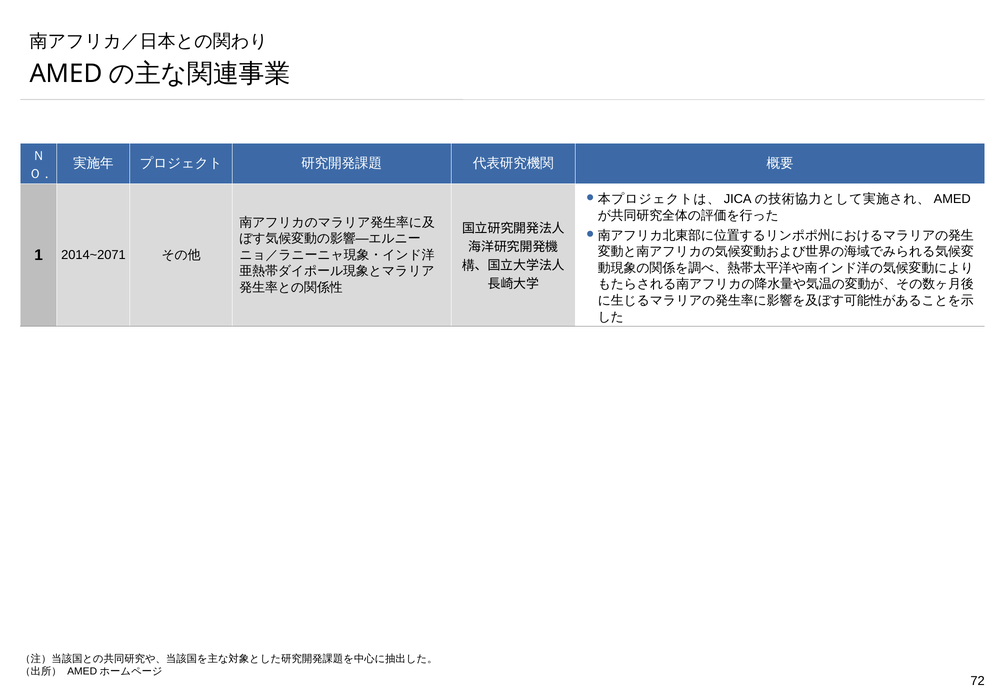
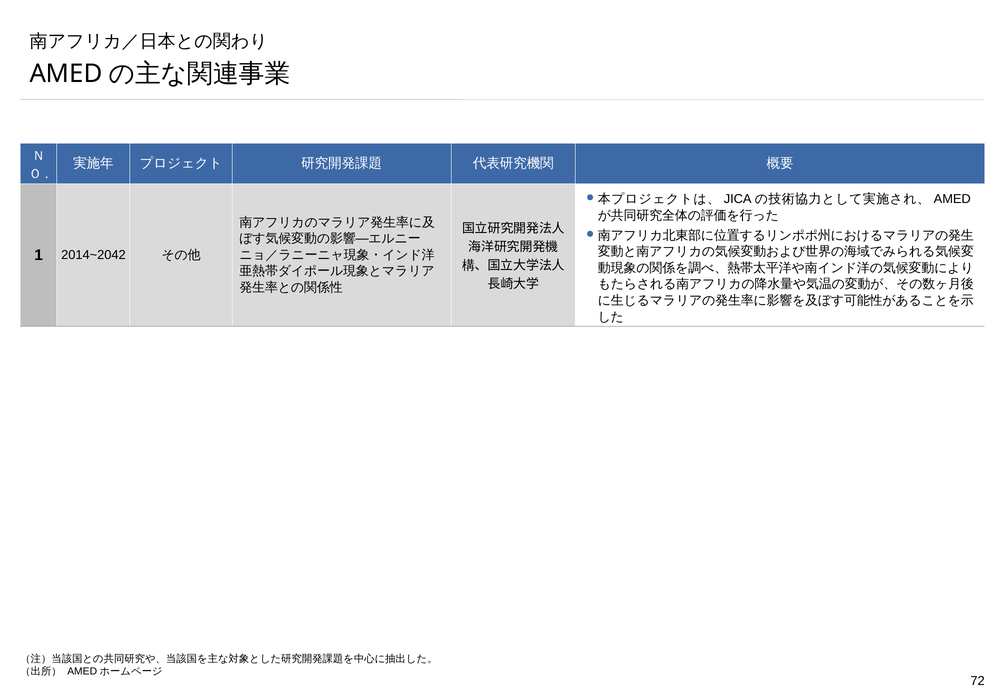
2014~2071: 2014~2071 -> 2014~2042 (93, 255)
